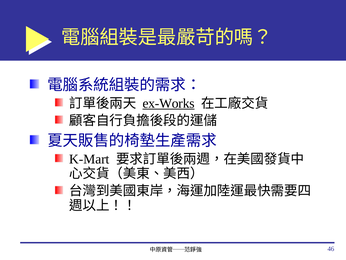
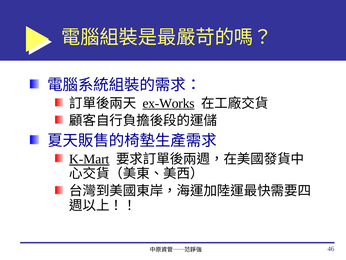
K-Mart underline: none -> present (89, 159)
